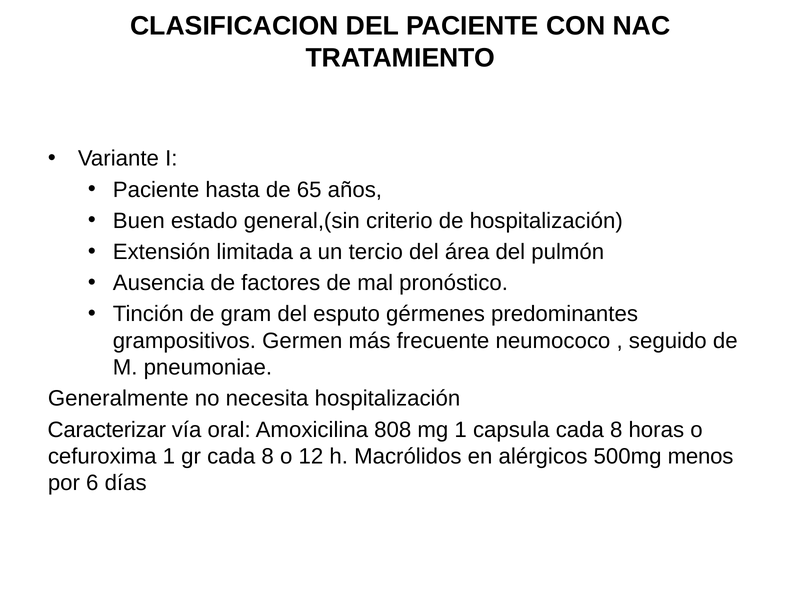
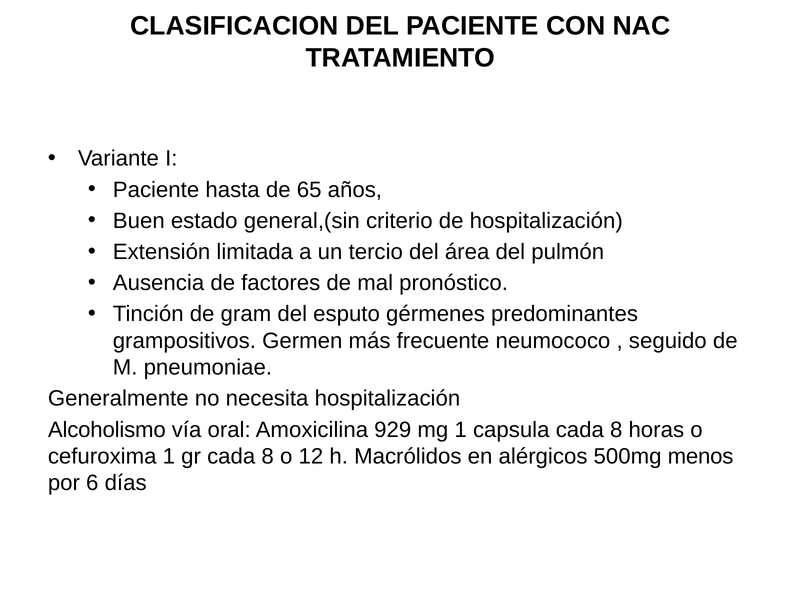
Caracterizar: Caracterizar -> Alcoholismo (107, 430)
808: 808 -> 929 (393, 430)
